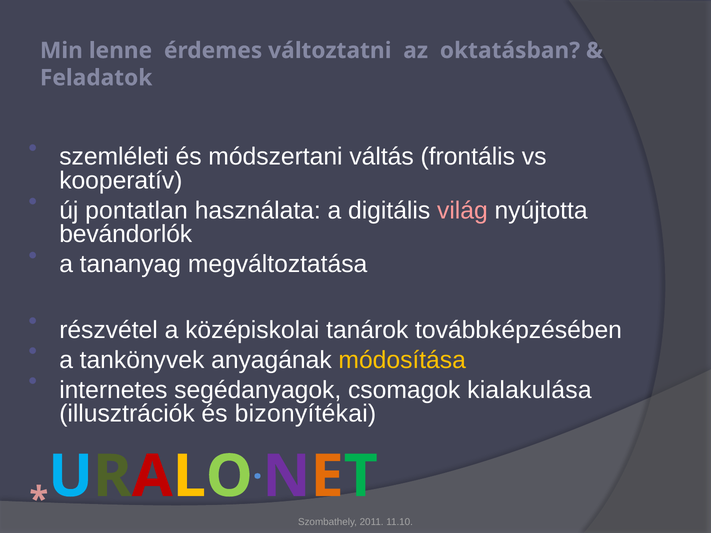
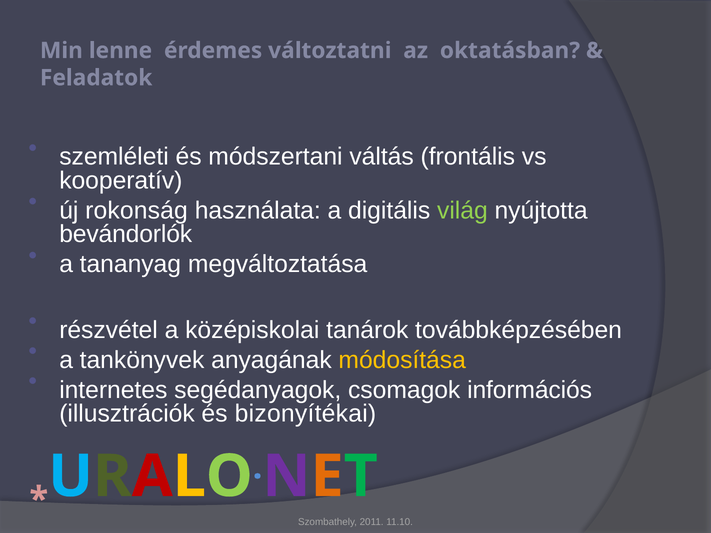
pontatlan: pontatlan -> rokonság (136, 211)
világ colour: pink -> light green (462, 211)
kialakulása: kialakulása -> információs (530, 390)
